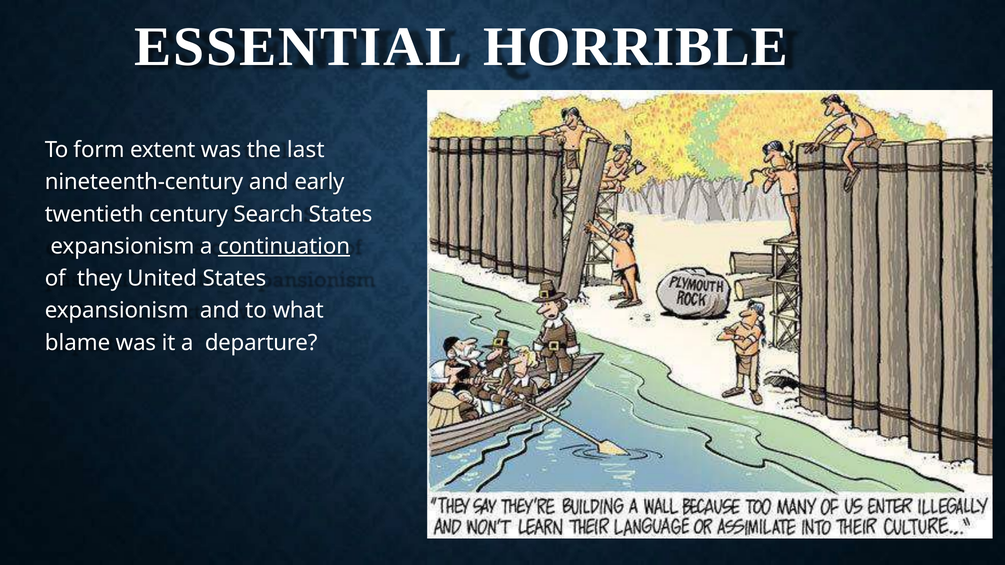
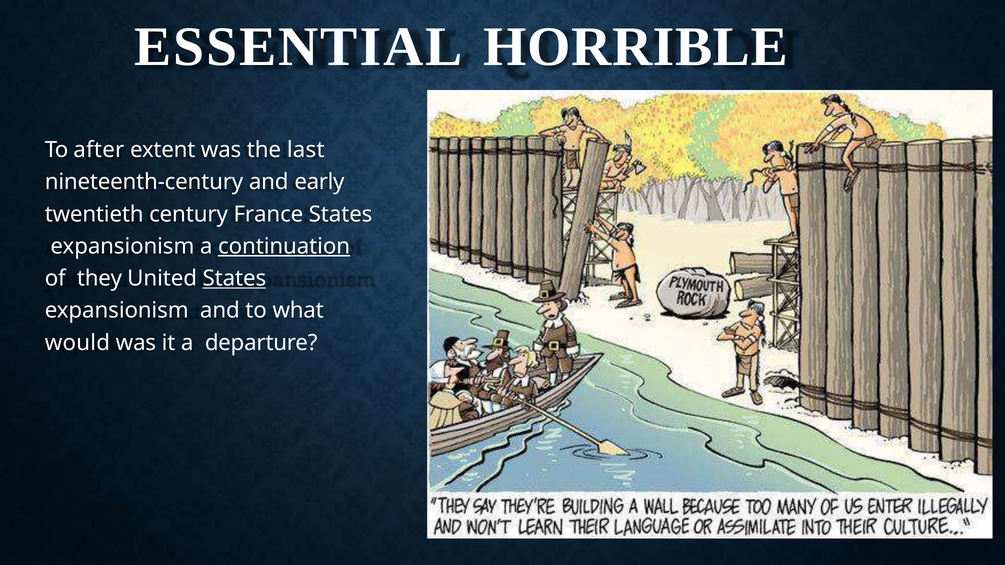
form: form -> after (99, 150)
Search: Search -> France (268, 214)
States underline: none -> present (234, 279)
blame: blame -> would (77, 343)
